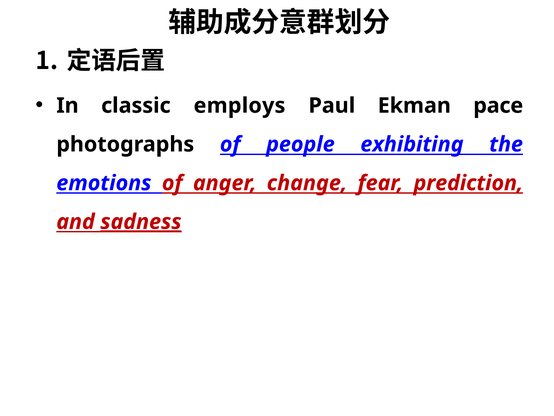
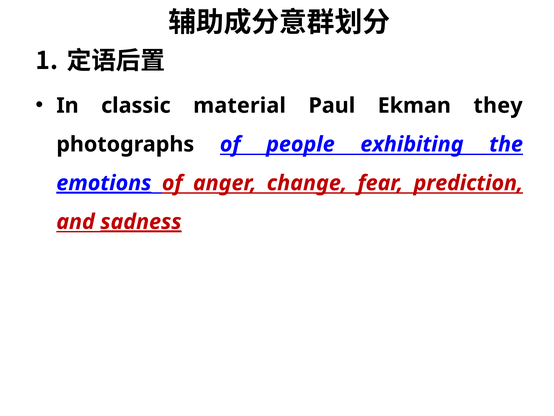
employs: employs -> material (240, 105)
pace: pace -> they (498, 105)
emotions underline: none -> present (104, 183)
